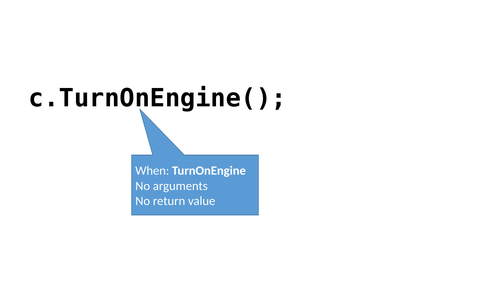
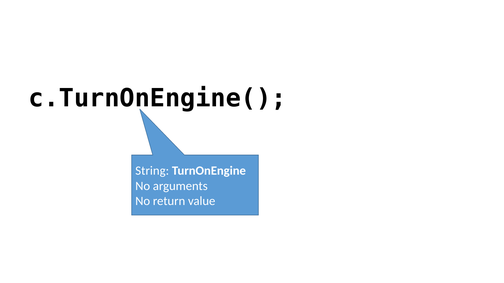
When: When -> String (152, 171)
